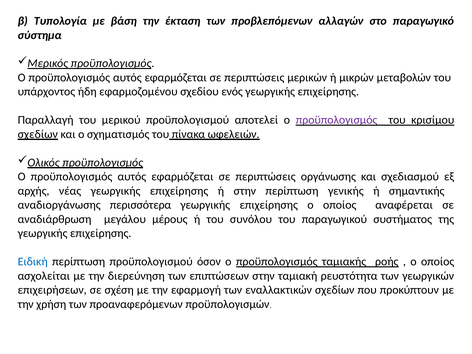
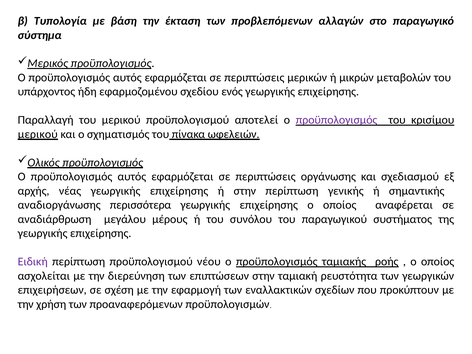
σχεδίων: σχεδίων -> μερικού (38, 134)
Ειδική colour: blue -> purple (33, 262)
όσον: όσον -> νέου (209, 262)
